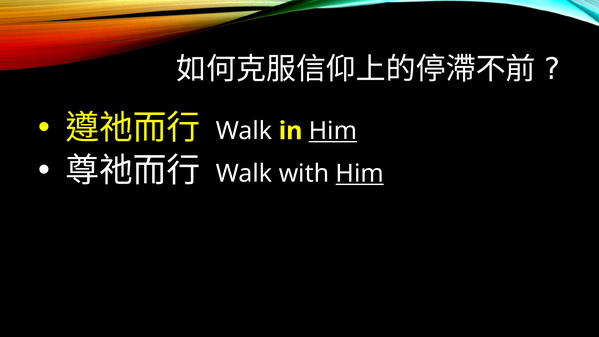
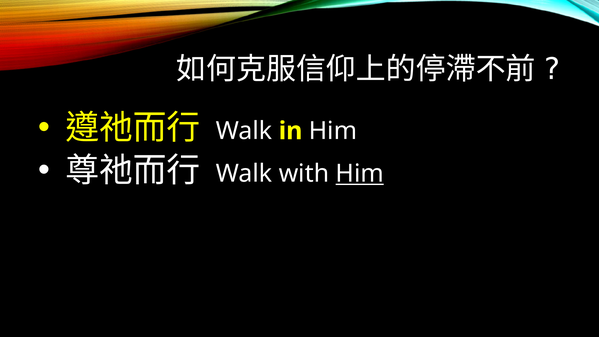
Him underline: present -> none (333, 131)
